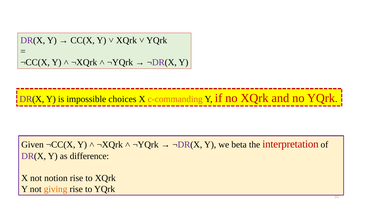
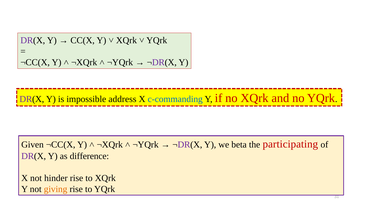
choices: choices -> address (122, 99)
c-commanding colour: orange -> blue (175, 99)
interpretation: interpretation -> participating (290, 145)
notion: notion -> hinder (56, 178)
